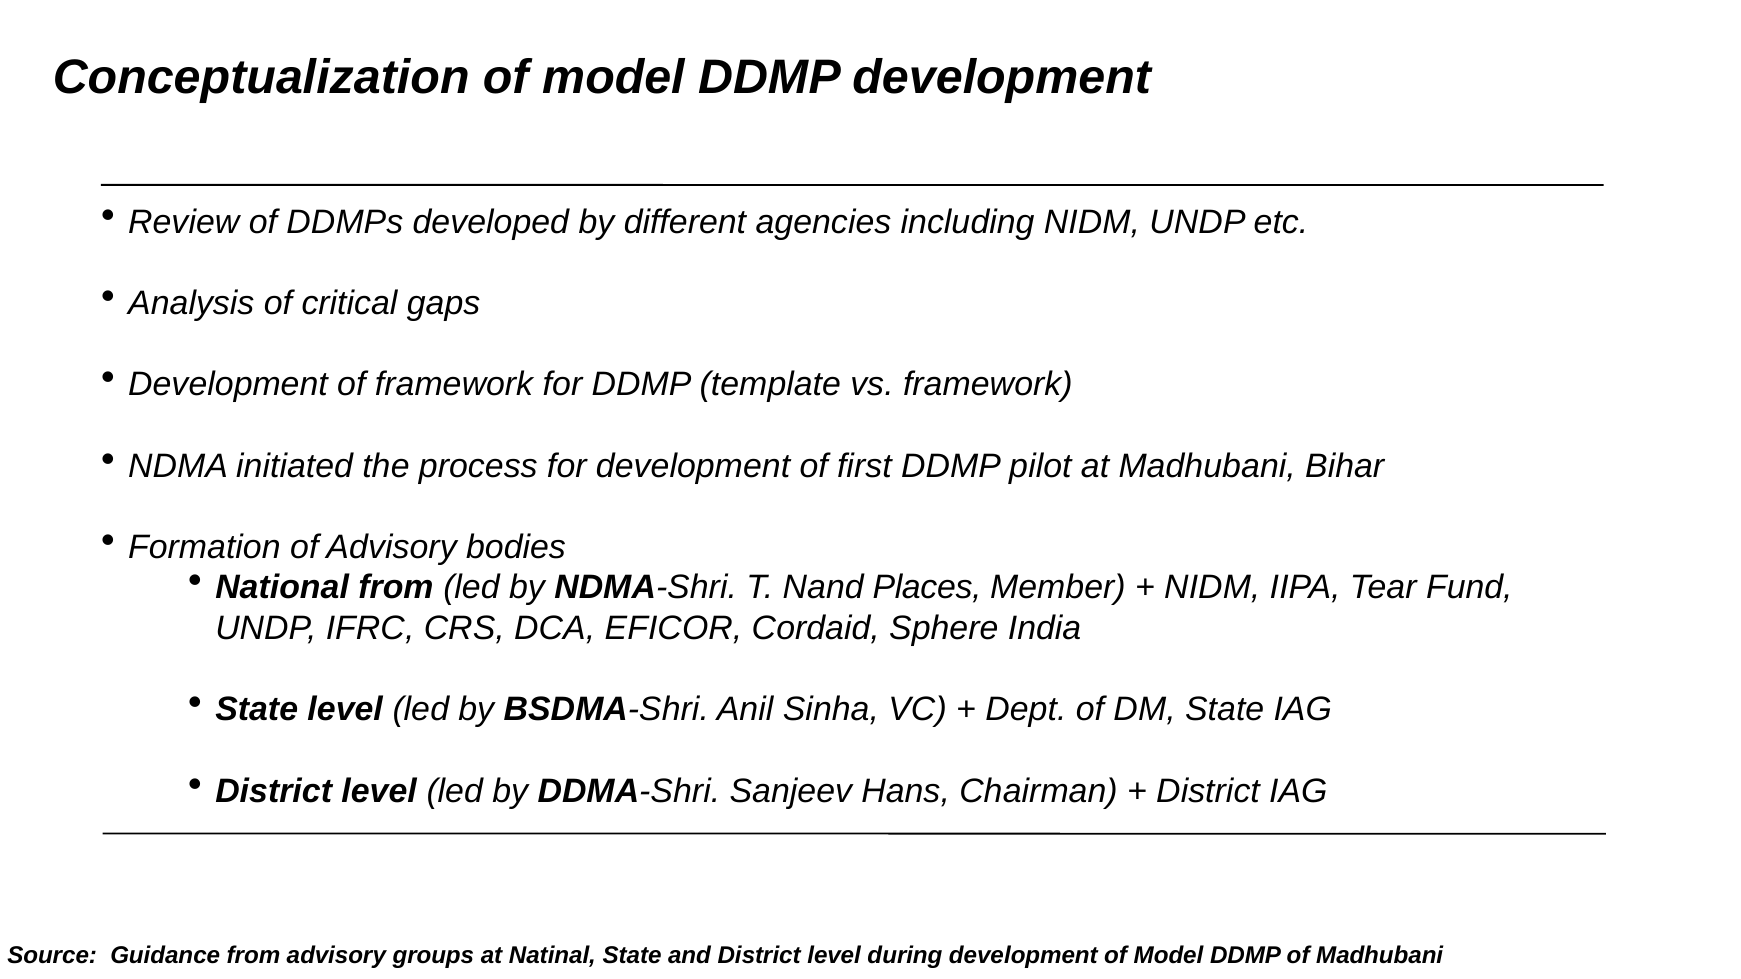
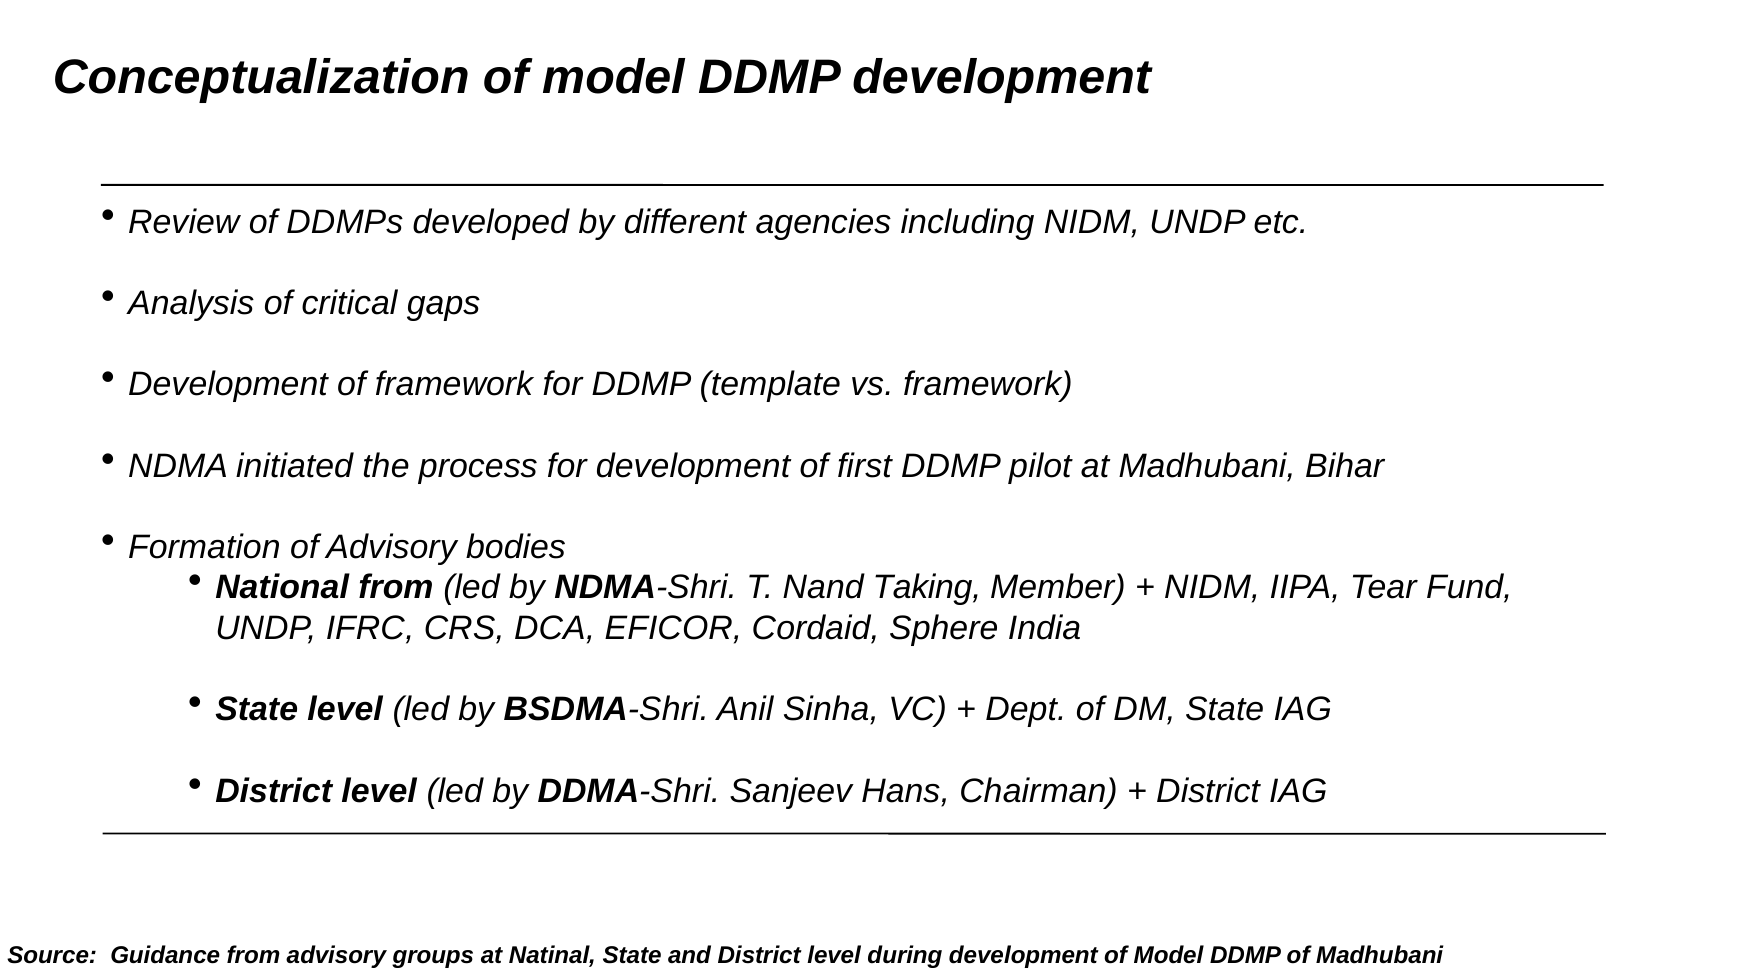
Places: Places -> Taking (927, 588)
